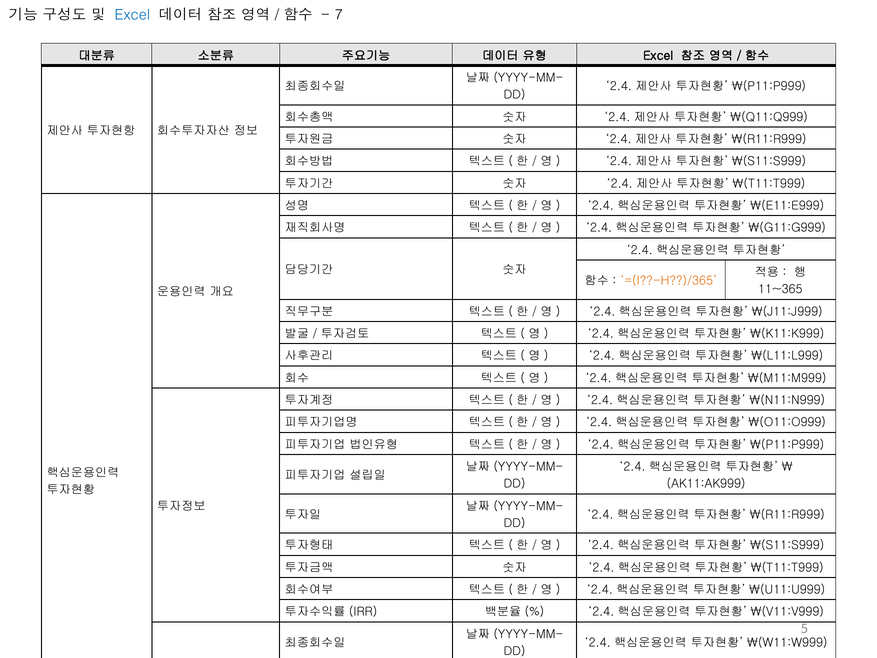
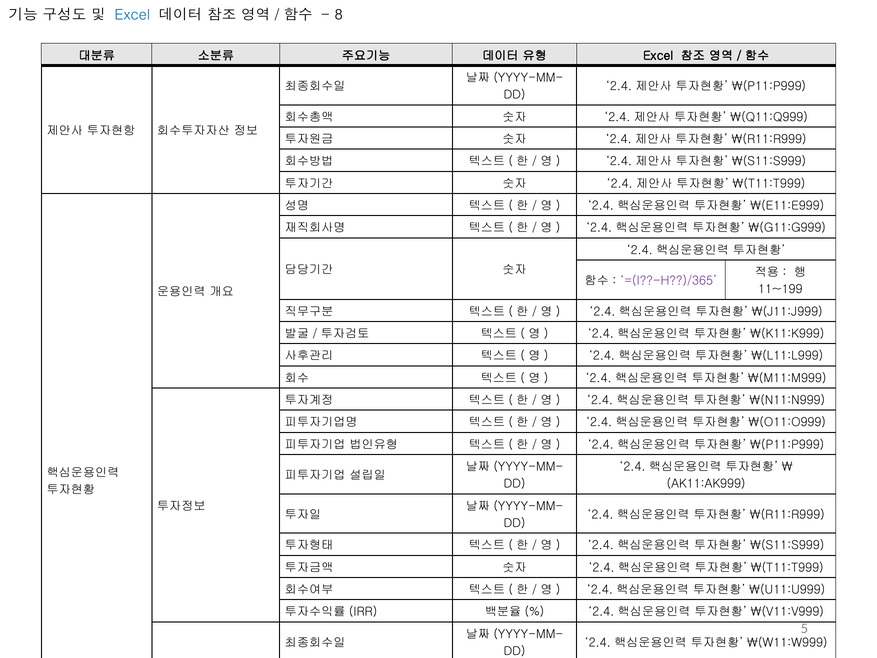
7: 7 -> 8 (339, 15)
=(I??-H??)/365 colour: orange -> purple (669, 281)
11~365: 11~365 -> 11~199 (780, 289)
